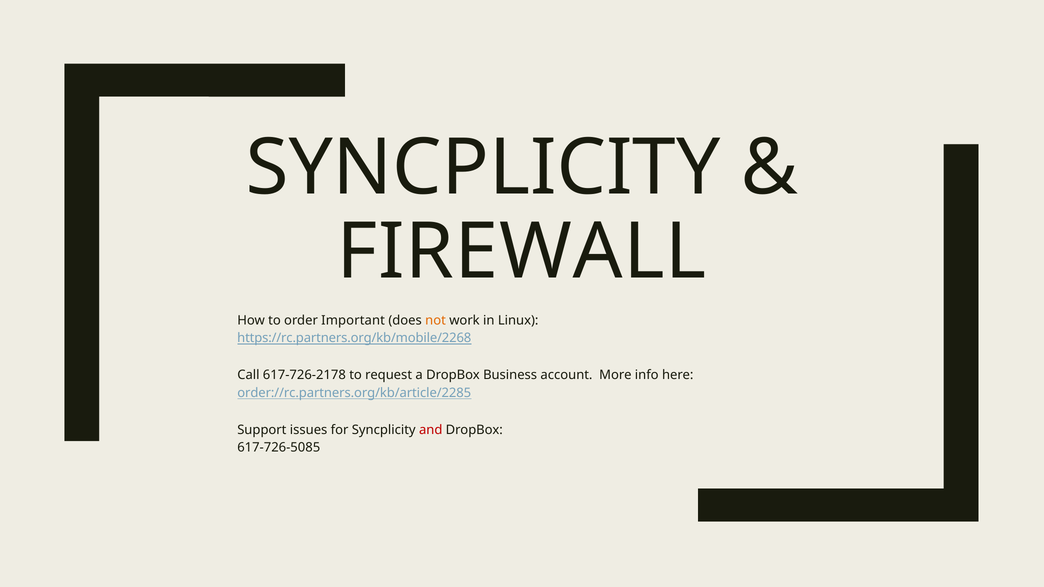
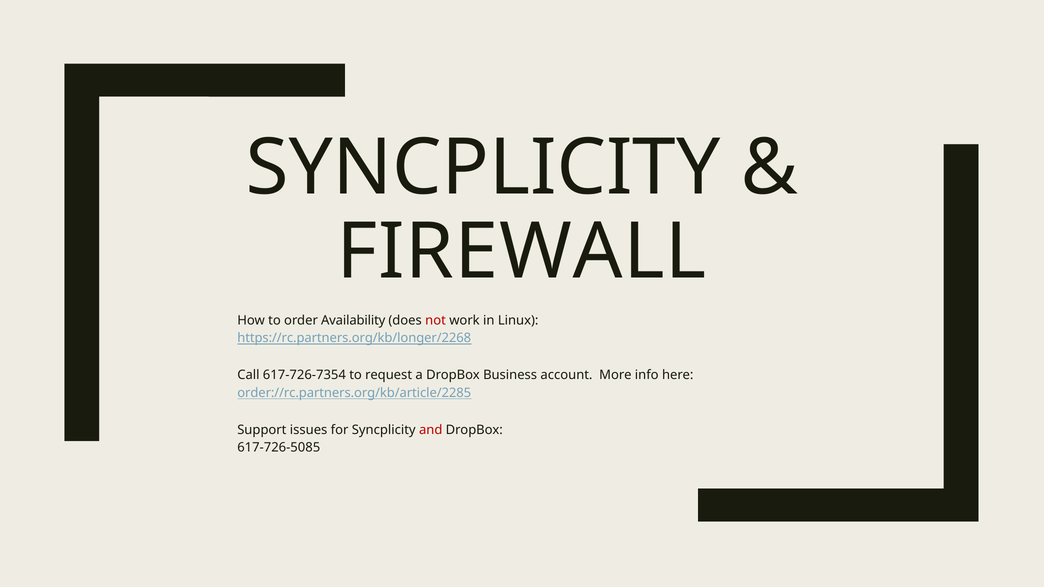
Important: Important -> Availability (353, 320)
not colour: orange -> red (436, 320)
https://rc.partners.org/kb/mobile/2268: https://rc.partners.org/kb/mobile/2268 -> https://rc.partners.org/kb/longer/2268 (354, 338)
617-726-2178: 617-726-2178 -> 617-726-7354 (304, 375)
